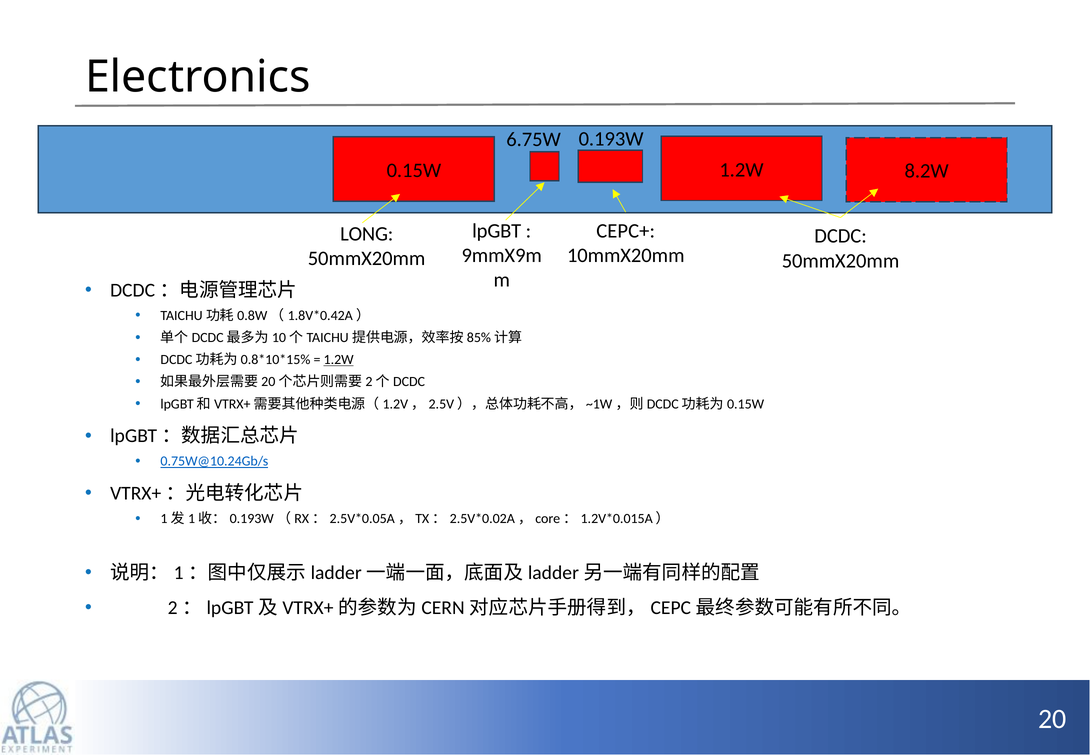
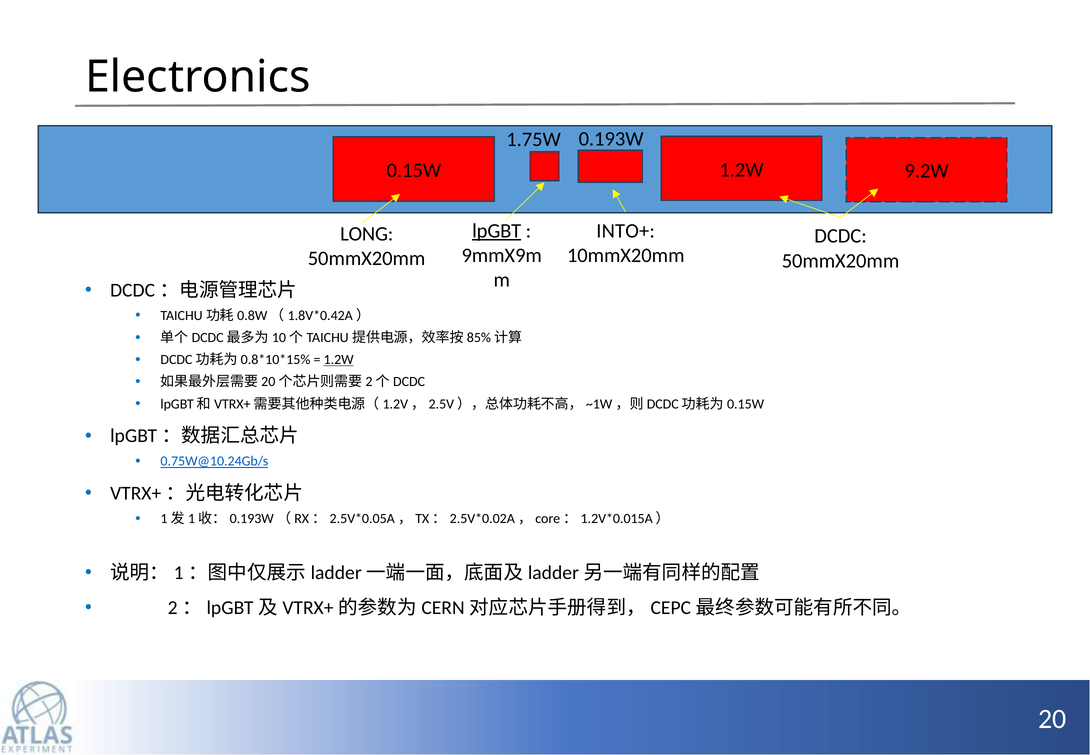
6.75W: 6.75W -> 1.75W (534, 140)
8.2W: 8.2W -> 9.2W (927, 171)
lpGBT underline: none -> present (497, 231)
CEPC+: CEPC+ -> INTO+ (626, 231)
